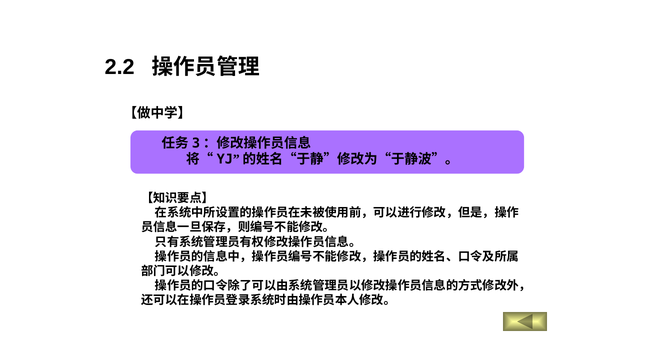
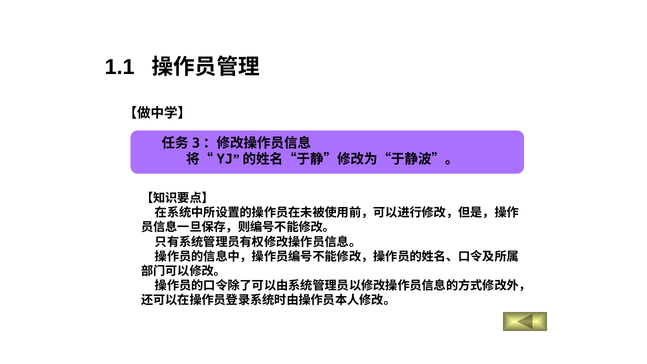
2.2: 2.2 -> 1.1 (120, 67)
